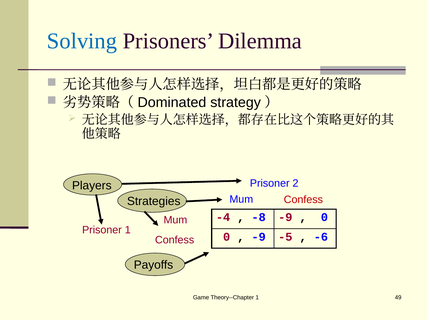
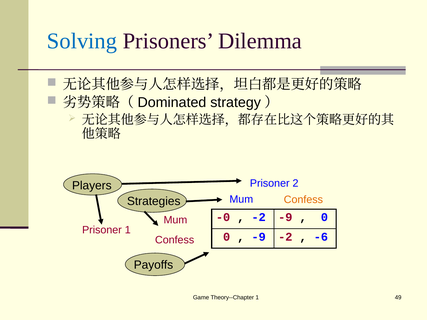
Confess colour: red -> orange (303, 200)
-4: -4 -> -0 (223, 217)
-8: -8 -> -2 (259, 217)
-9 -5: -5 -> -2 (285, 237)
